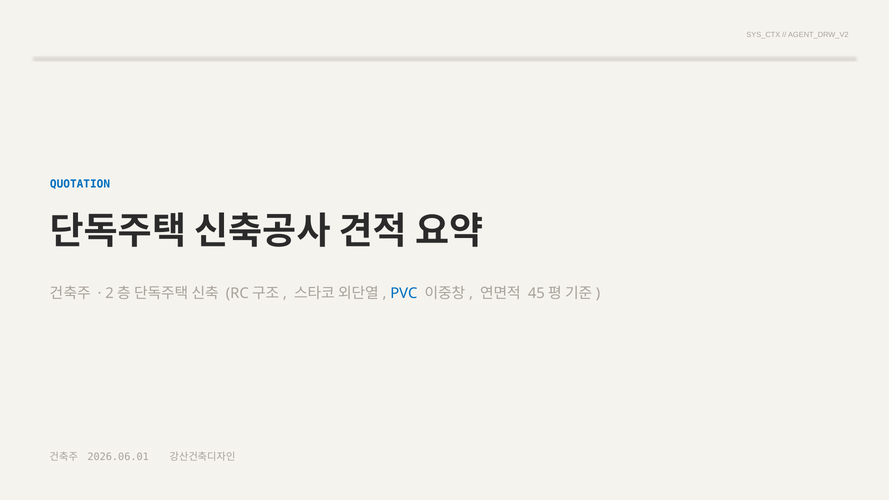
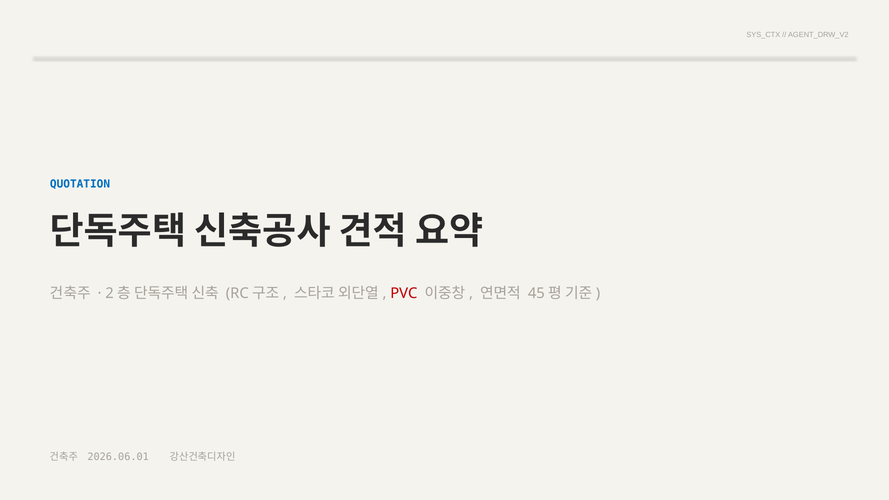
PVC colour: blue -> red (404, 293)
